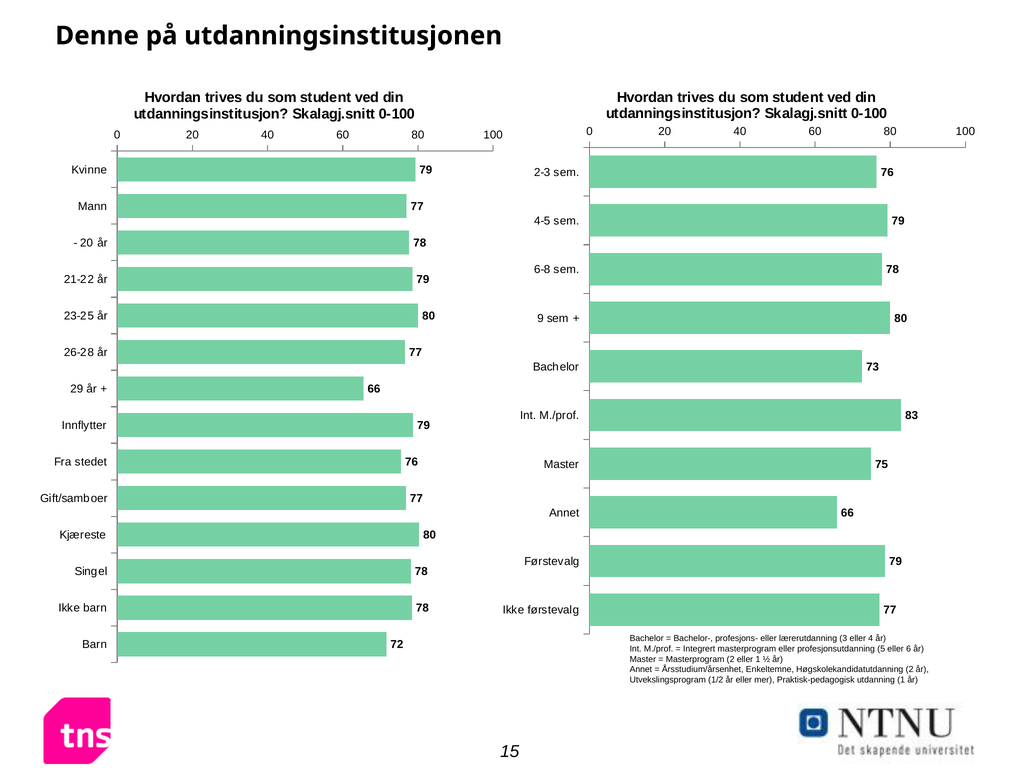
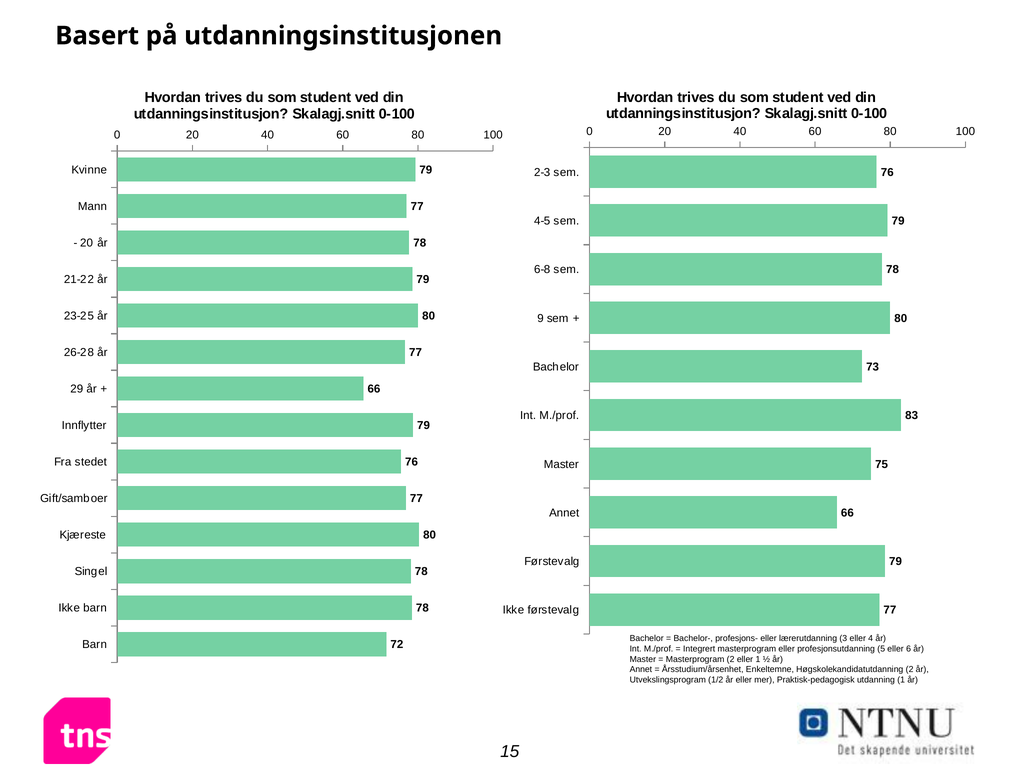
Denne: Denne -> Basert (97, 36)
